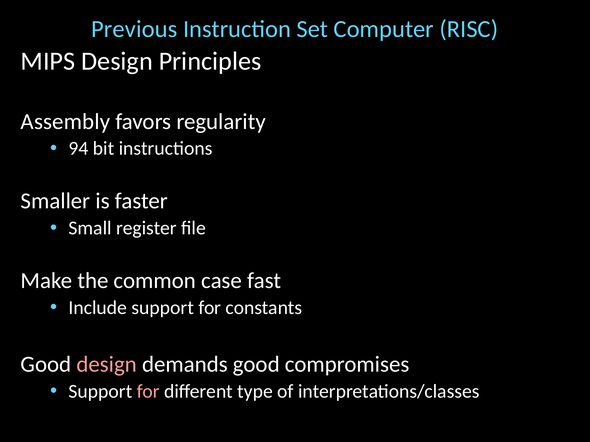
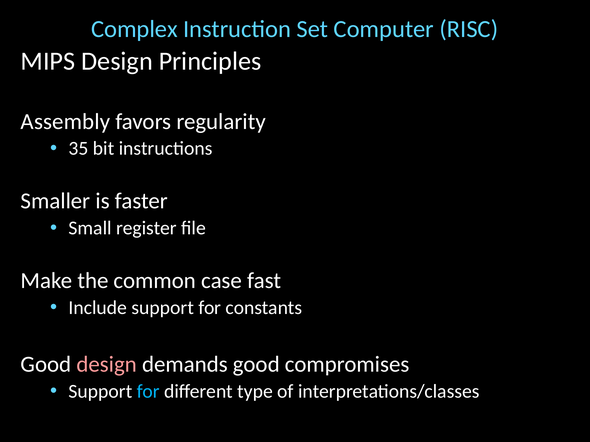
Previous: Previous -> Complex (134, 29)
94: 94 -> 35 (79, 149)
for colour: pink -> light blue (148, 392)
